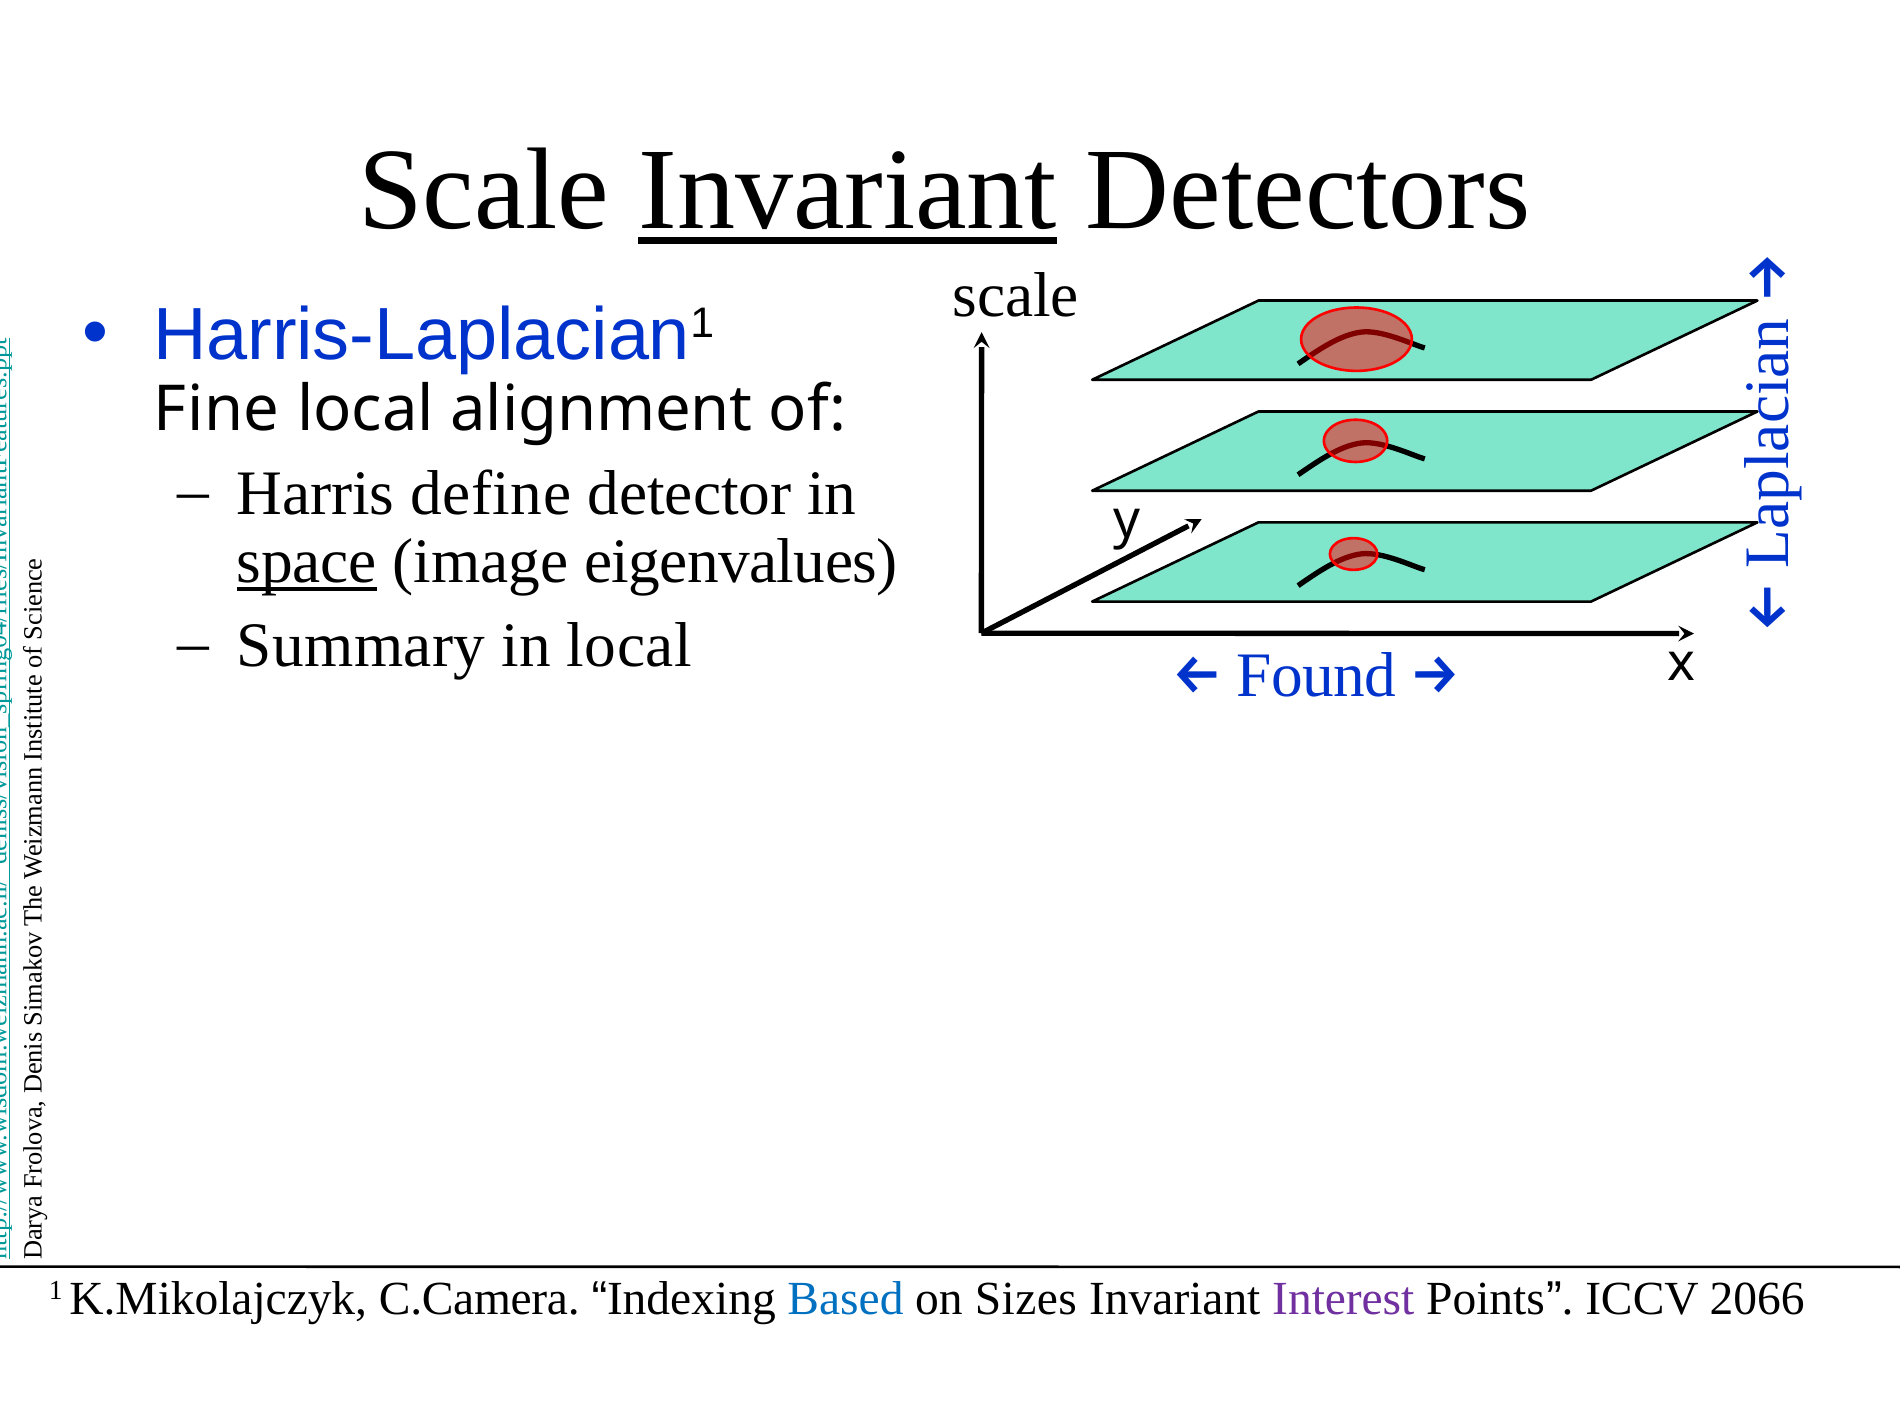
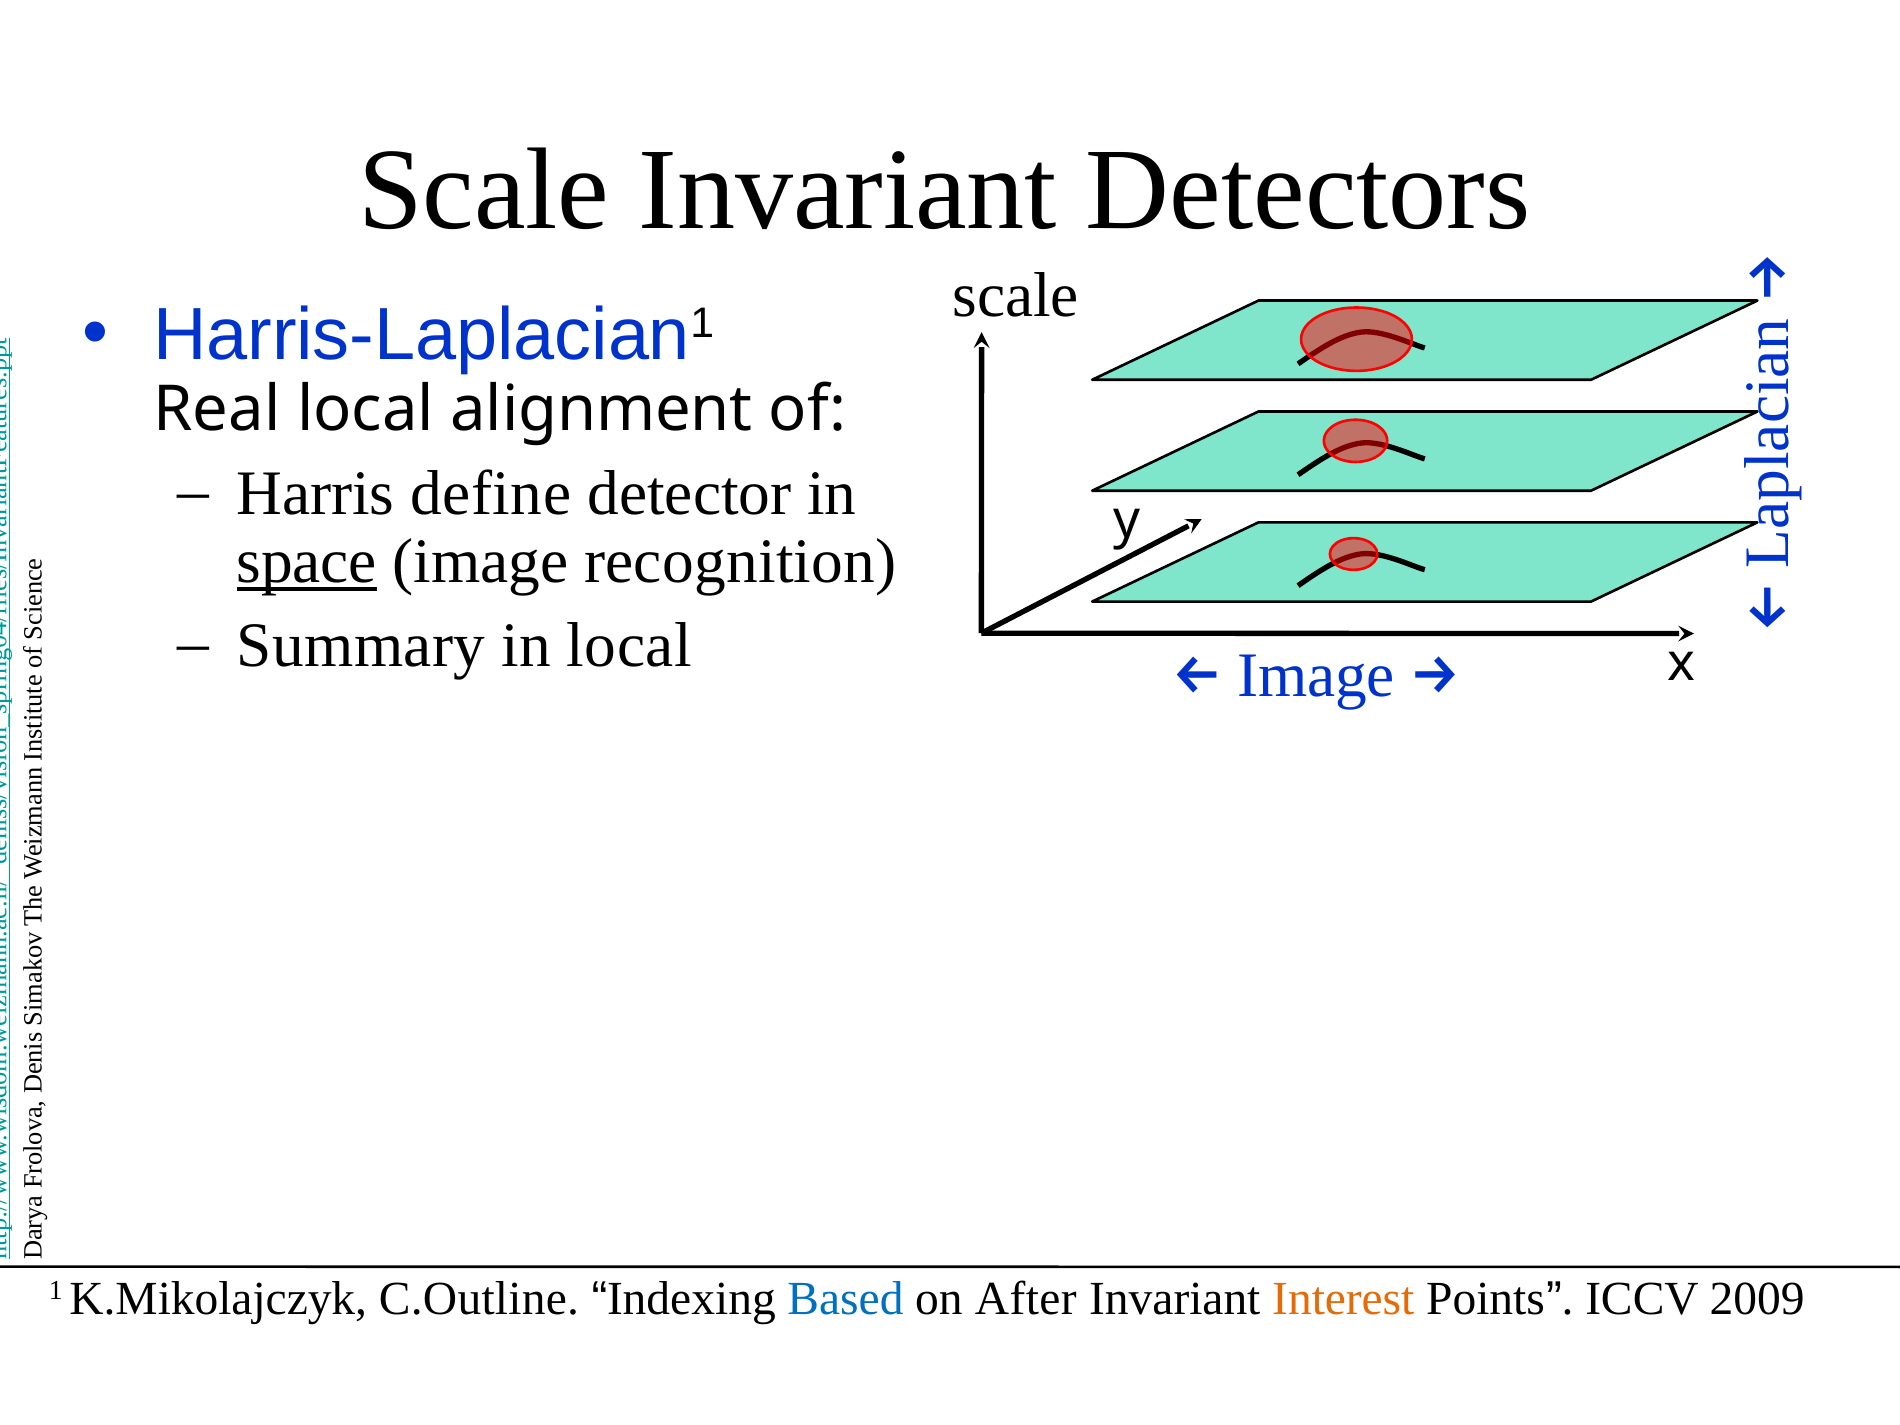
Invariant underline: present -> none (848, 190)
Fine: Fine -> Real (217, 409)
eigenvalues: eigenvalues -> recognition (741, 562)
Found: Found -> Image (1316, 676)
C.Camera: C.Camera -> C.Outline (479, 1298)
Sizes: Sizes -> After (1026, 1298)
Interest colour: purple -> orange (1343, 1298)
2066: 2066 -> 2009 (1757, 1298)
